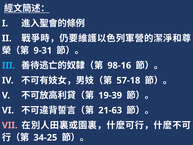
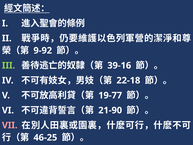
9-31: 9-31 -> 9-92 (43, 50)
III colour: light blue -> light green (9, 65)
98-16: 98-16 -> 39-16 (119, 65)
57-18: 57-18 -> 22-18 (128, 80)
19-39: 19-39 -> 19-77 (110, 95)
21-63: 21-63 -> 21-90 (110, 110)
34-25: 34-25 -> 46-25 (45, 137)
